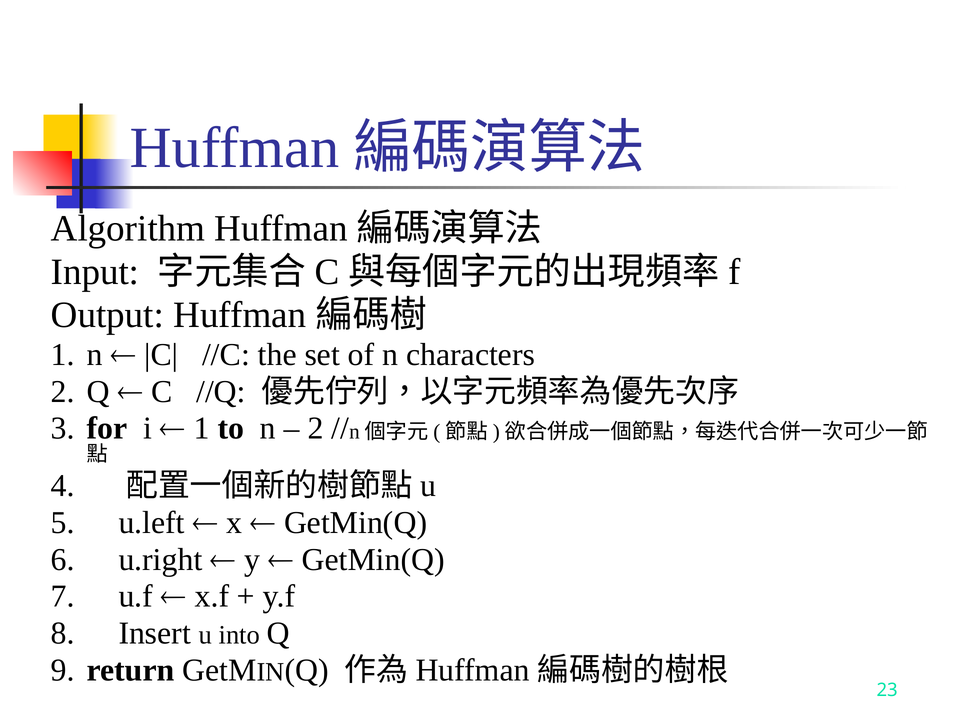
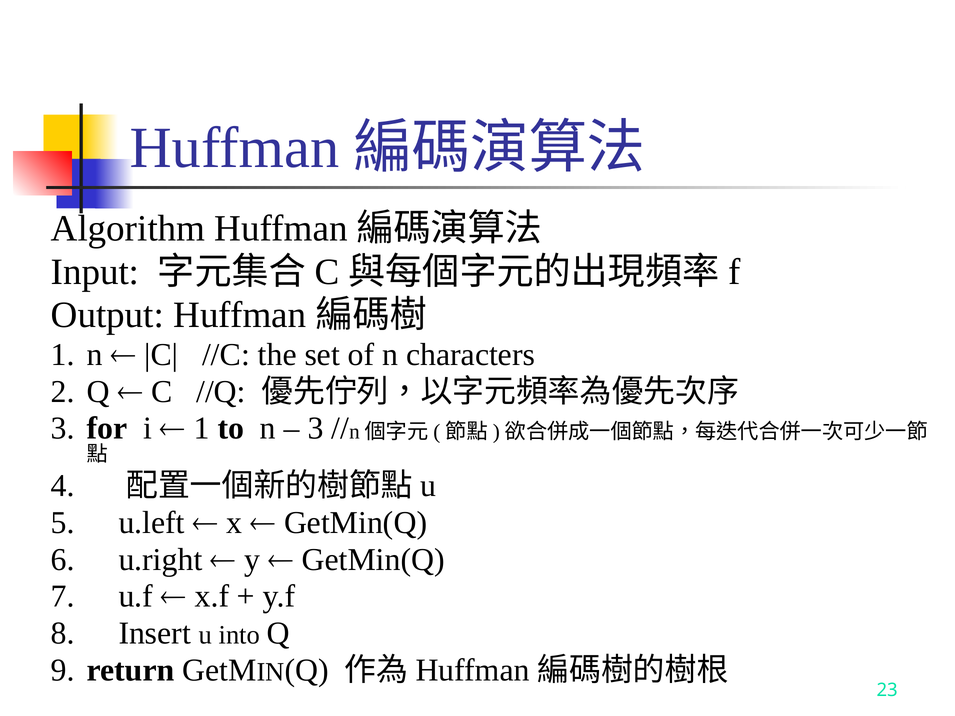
2: 2 -> 3 (316, 429)
